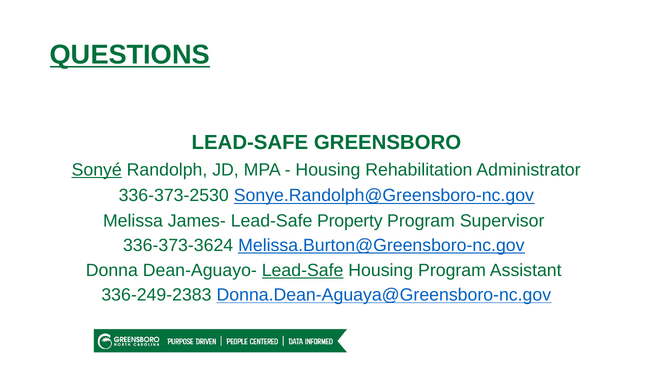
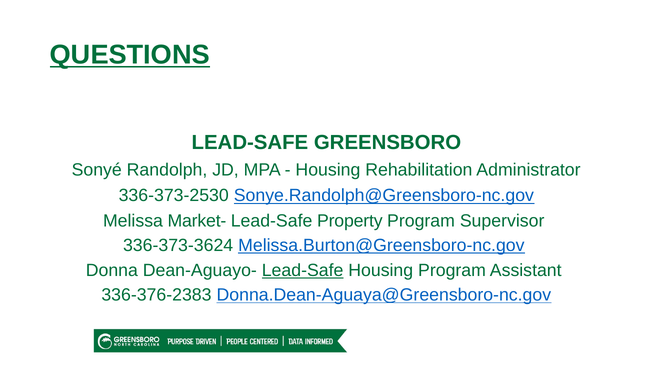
Sonyé underline: present -> none (97, 170)
James-: James- -> Market- (197, 221)
336-249-2383: 336-249-2383 -> 336-376-2383 (156, 295)
